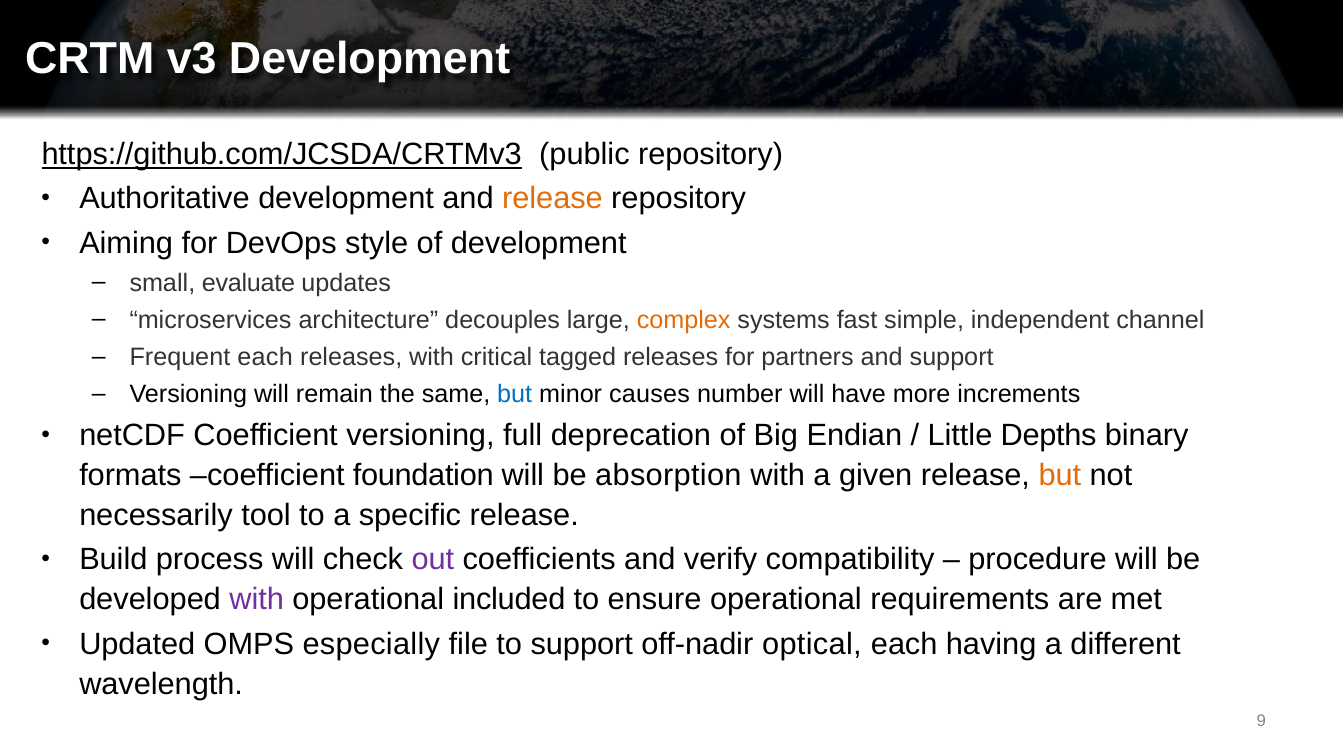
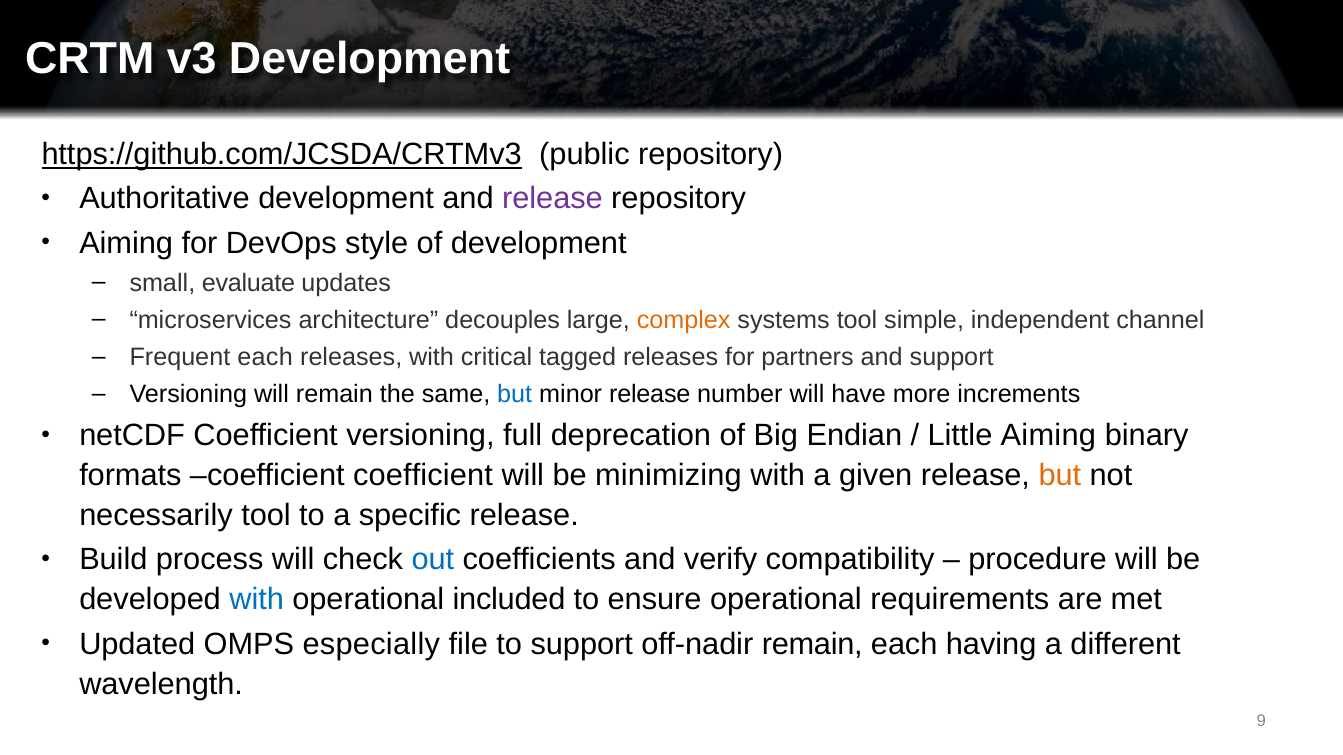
release colour: orange -> purple (552, 199)
systems fast: fast -> tool (857, 320)
minor causes: causes -> release (650, 395)
Little Depths: Depths -> Aiming (1048, 436)
coefficient foundation: foundation -> coefficient (423, 476)
absorption: absorption -> minimizing (668, 476)
out colour: purple -> blue (433, 560)
with colour: purple -> blue (257, 600)
off-nadir optical: optical -> remain (812, 644)
